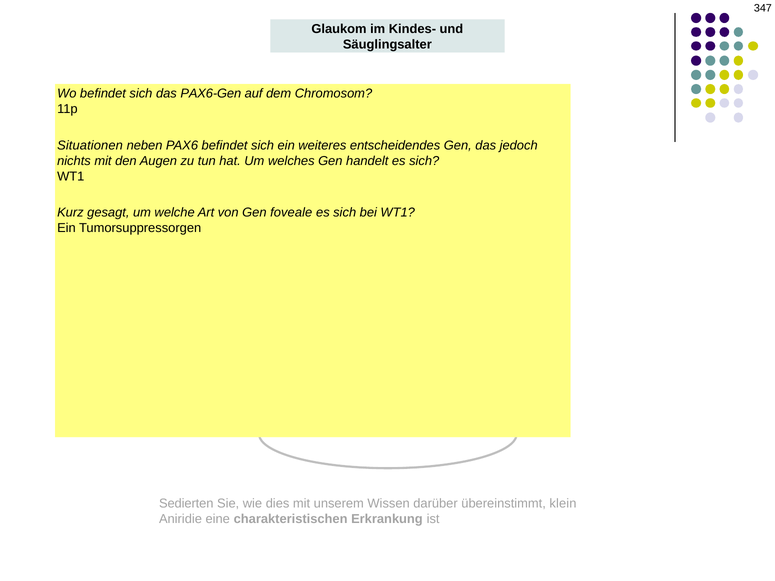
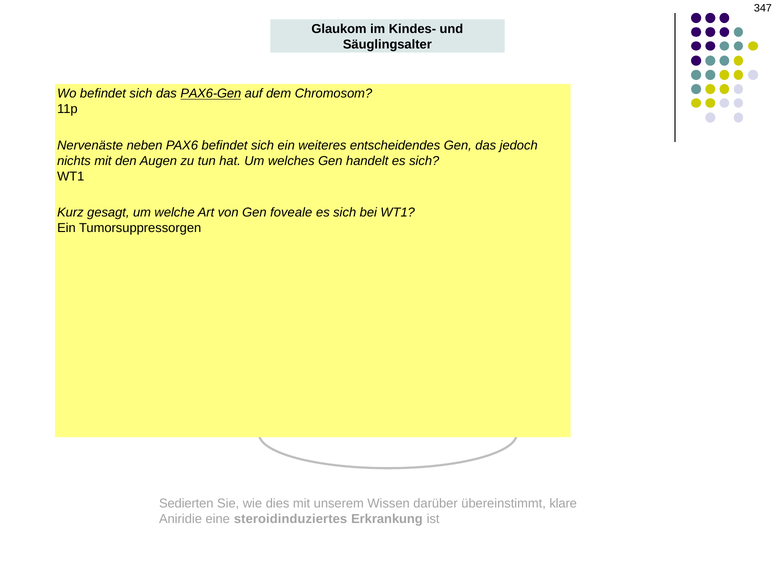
PAX6-Gen underline: none -> present (211, 94)
Situationen: Situationen -> Nervenäste (90, 145)
klein: klein -> klare (563, 504)
charakteristischen: charakteristischen -> steroidinduziertes (291, 519)
